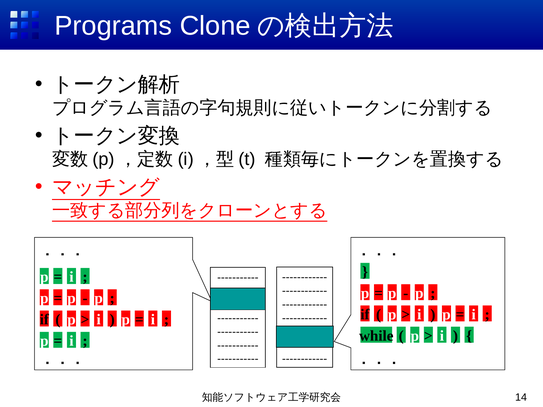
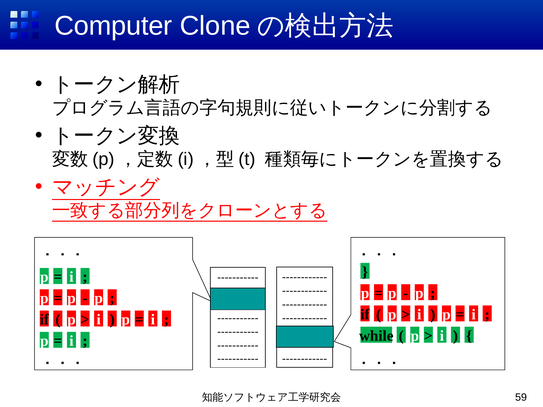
Programs: Programs -> Computer (113, 26)
14: 14 -> 59 (521, 398)
